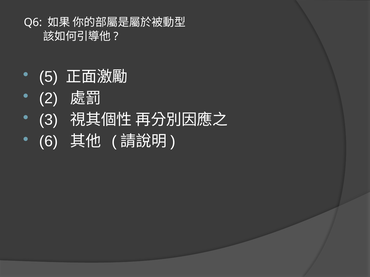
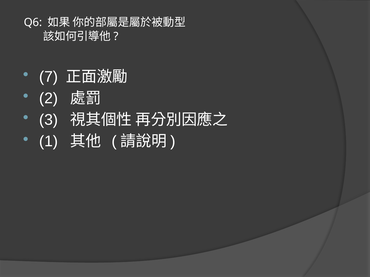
5: 5 -> 7 (49, 77)
6: 6 -> 1 (49, 142)
